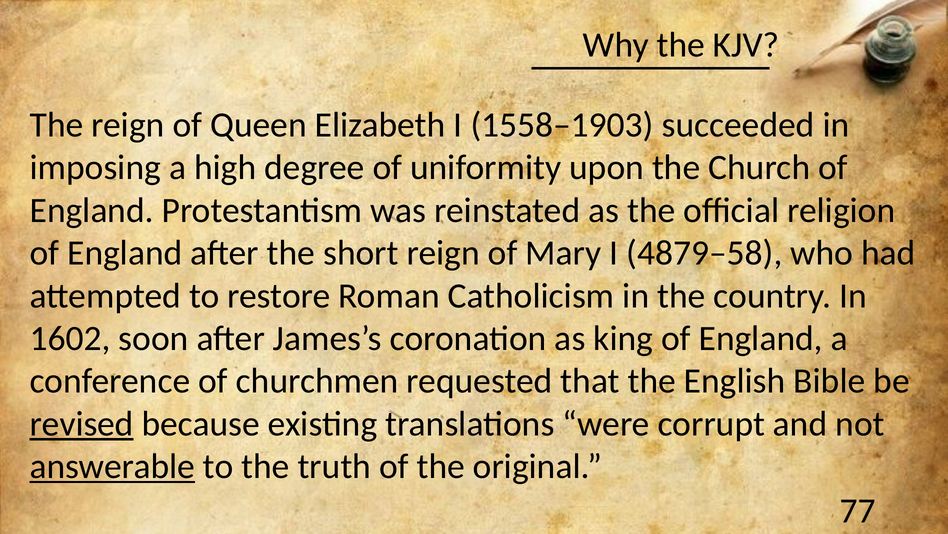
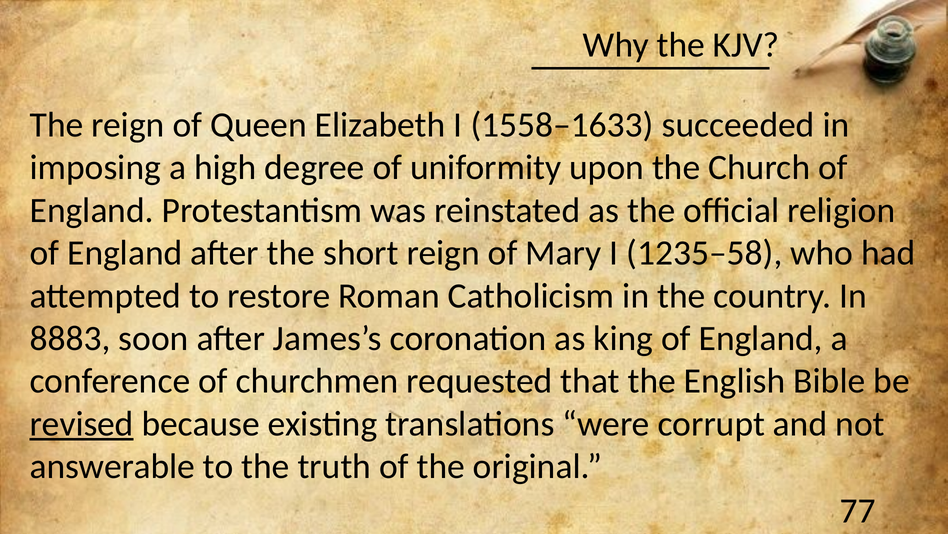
1558–1903: 1558–1903 -> 1558–1633 (562, 125)
4879–58: 4879–58 -> 1235–58 (704, 253)
1602: 1602 -> 8883 (70, 338)
answerable underline: present -> none (112, 466)
